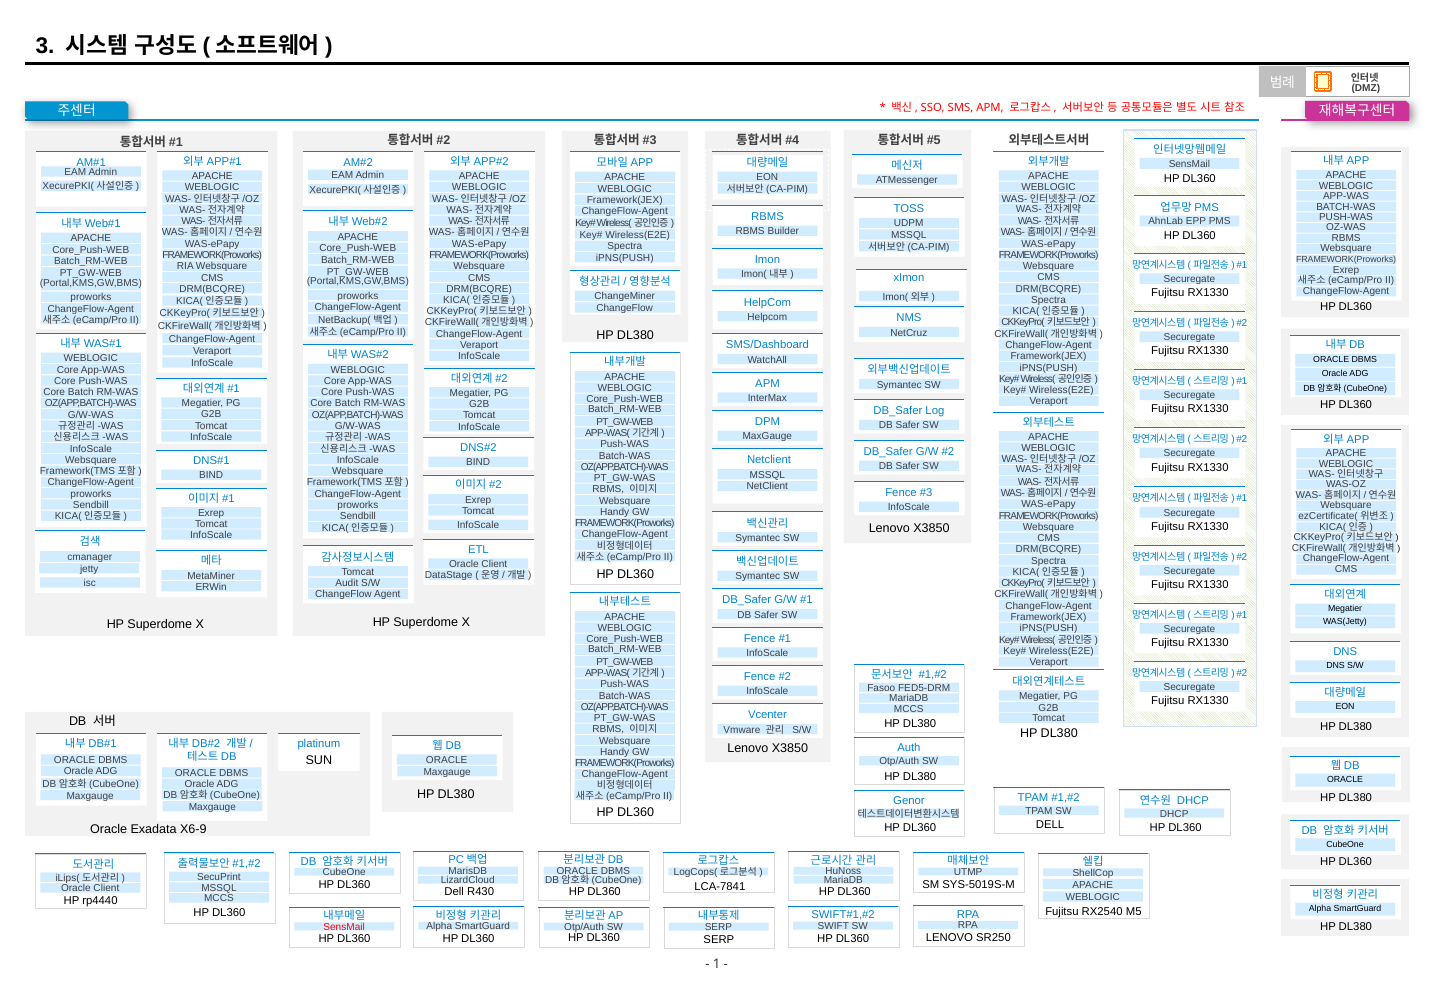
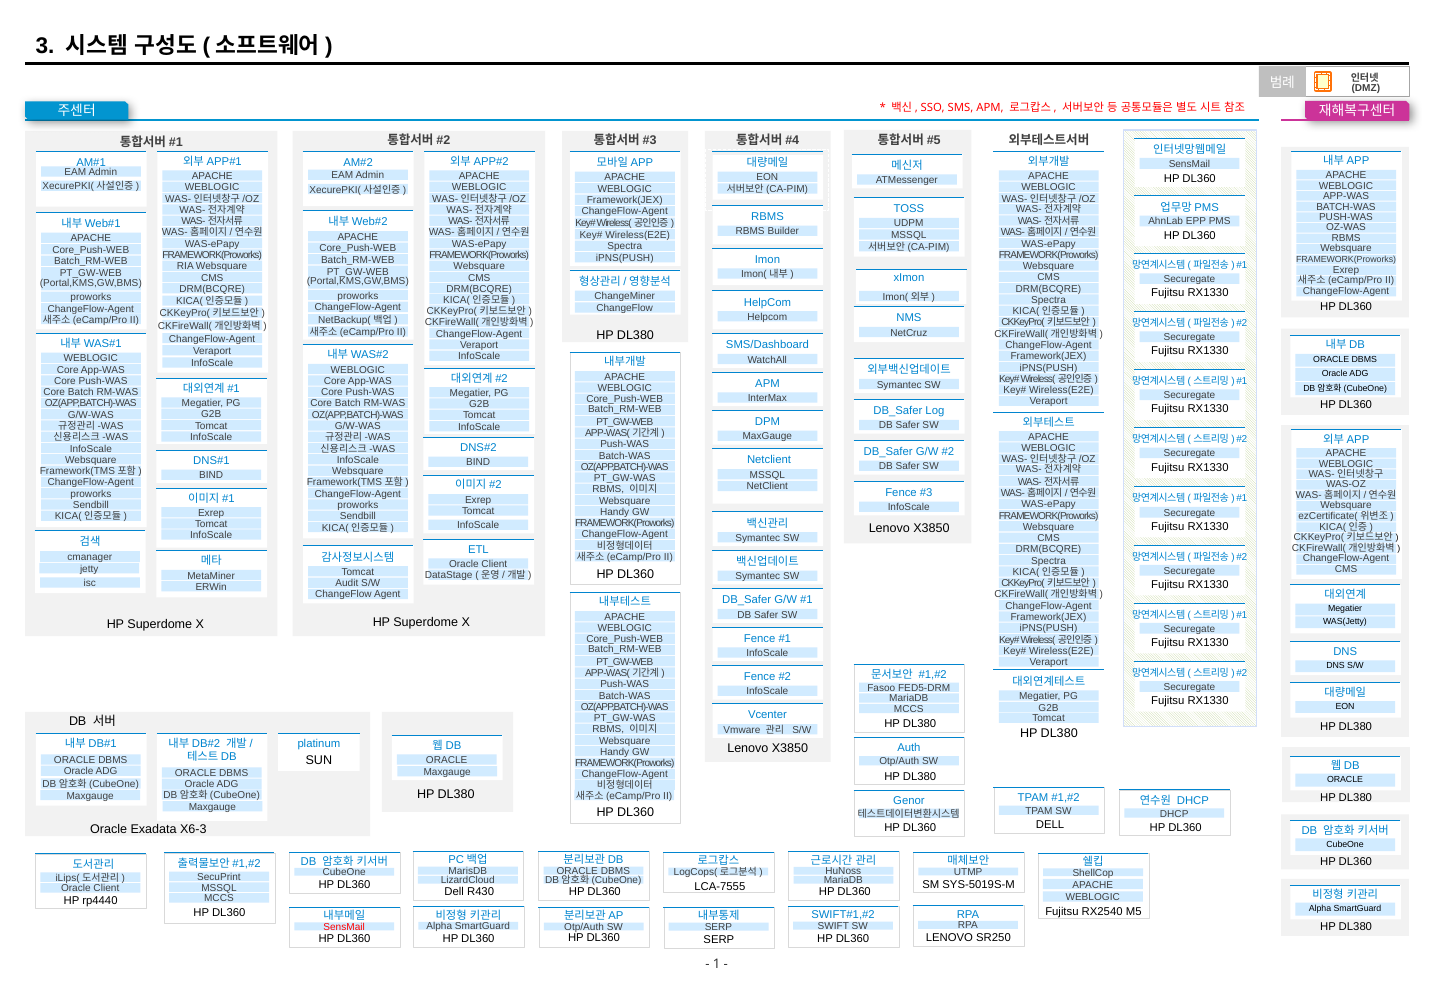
X6-9: X6-9 -> X6-3 (193, 829)
LCA-7841: LCA-7841 -> LCA-7555 (720, 887)
